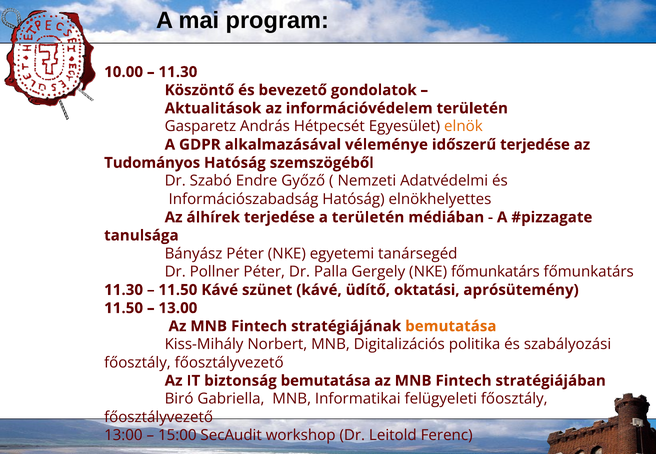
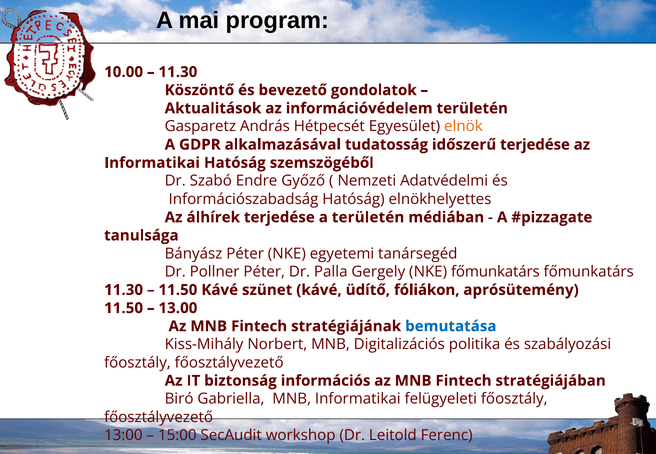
véleménye: véleménye -> tudatosság (387, 145)
Tudományos: Tudományos -> Informatikai (152, 163)
oktatási: oktatási -> fóliákon (427, 290)
bemutatása colour: orange -> blue (451, 326)
biztonság bemutatása: bemutatása -> információs (326, 381)
